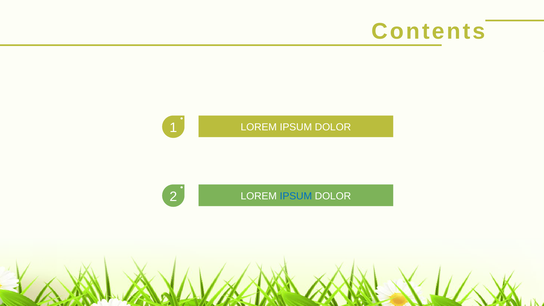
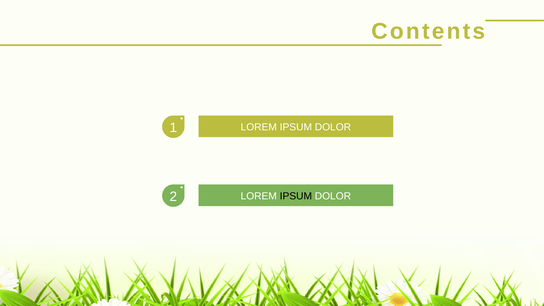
IPSUM colour: blue -> black (296, 196)
